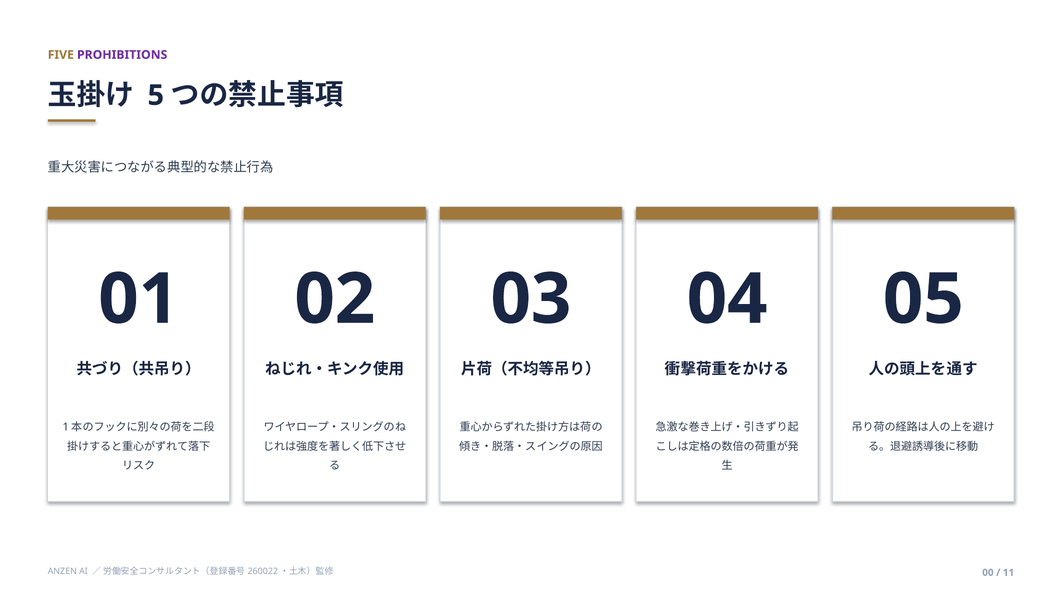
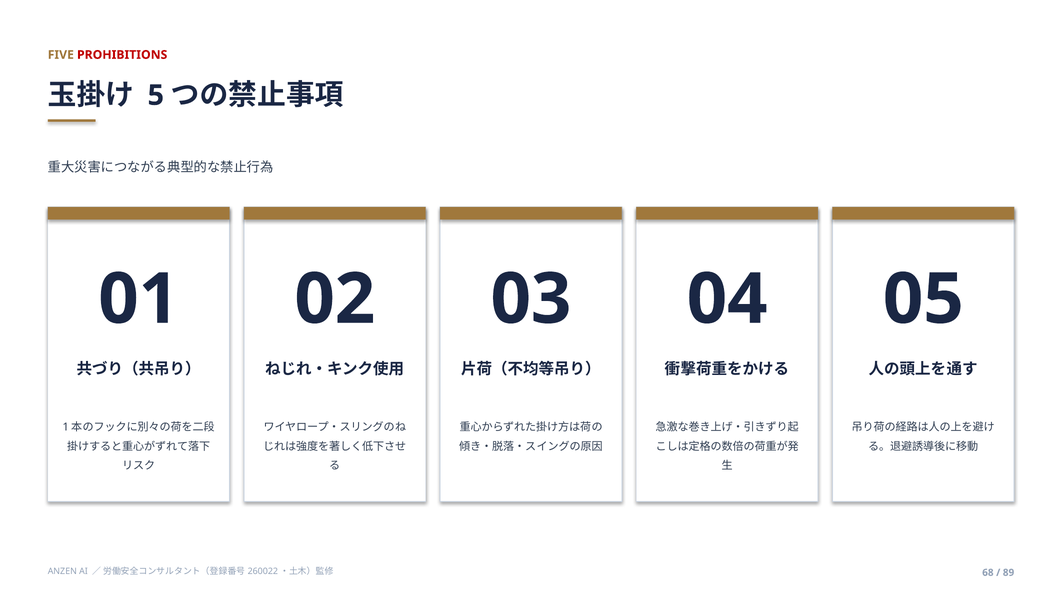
PROHIBITIONS colour: purple -> red (122, 55)
00: 00 -> 68 (988, 573)
11: 11 -> 89 (1009, 573)
